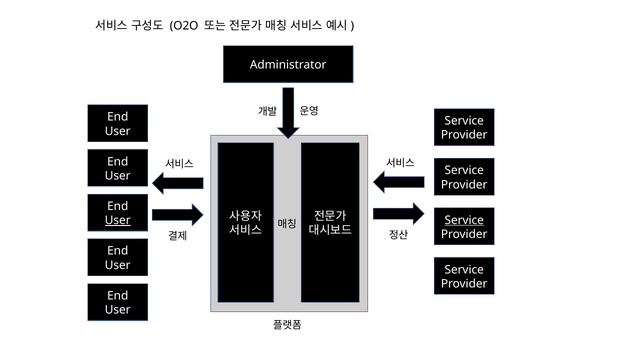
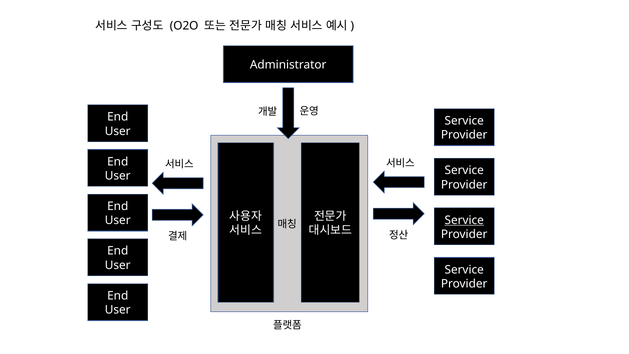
User underline: present -> none (118, 220)
